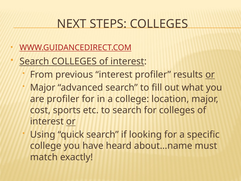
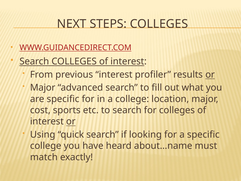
are profiler: profiler -> specific (63, 99)
